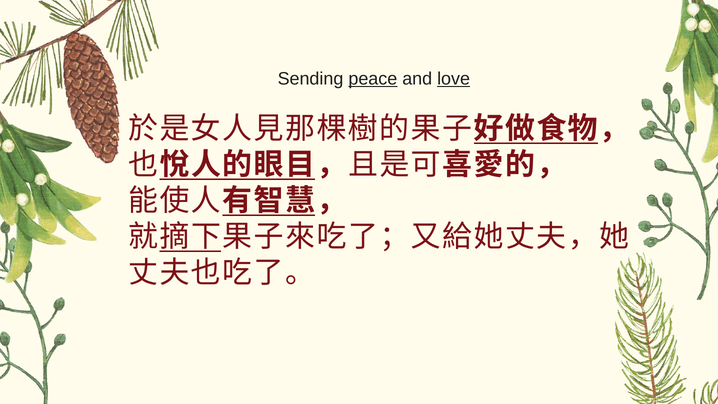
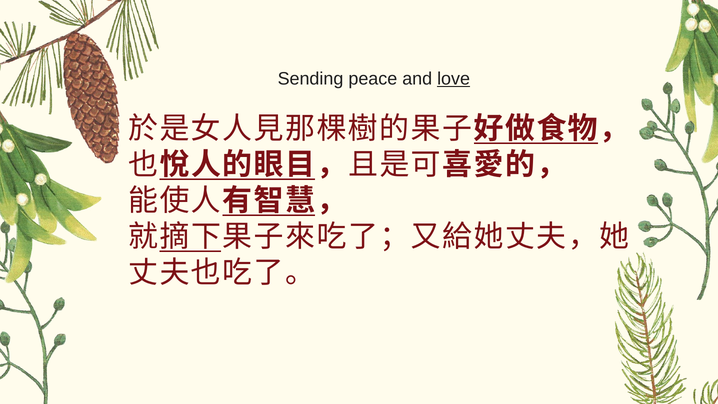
peace underline: present -> none (373, 79)
